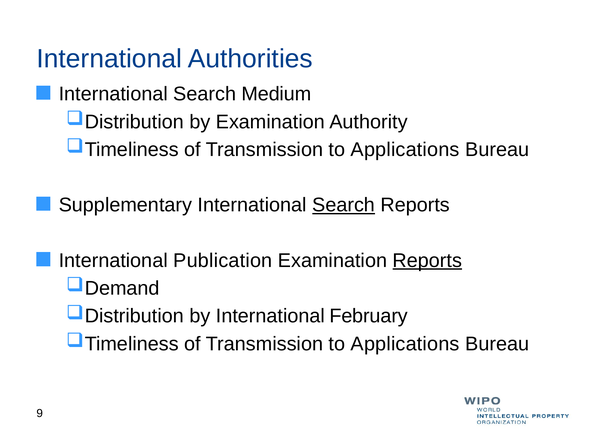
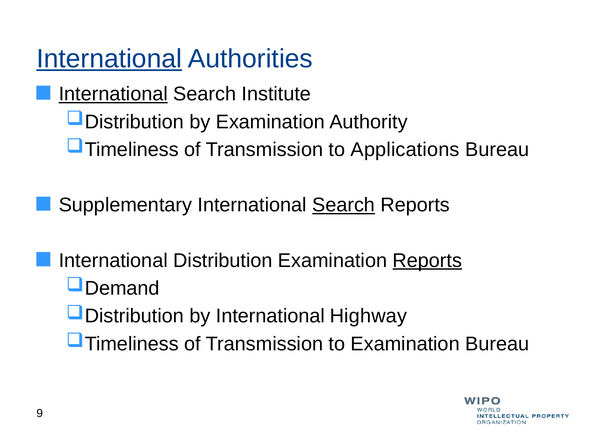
International underline: none -> present (109, 59)
International underline: none -> present (113, 94)
Medium: Medium -> Institute (276, 94)
Publication: Publication -> Distribution (223, 261)
February: February -> Highway (368, 316)
Applications: Applications -> Examination (405, 344)
